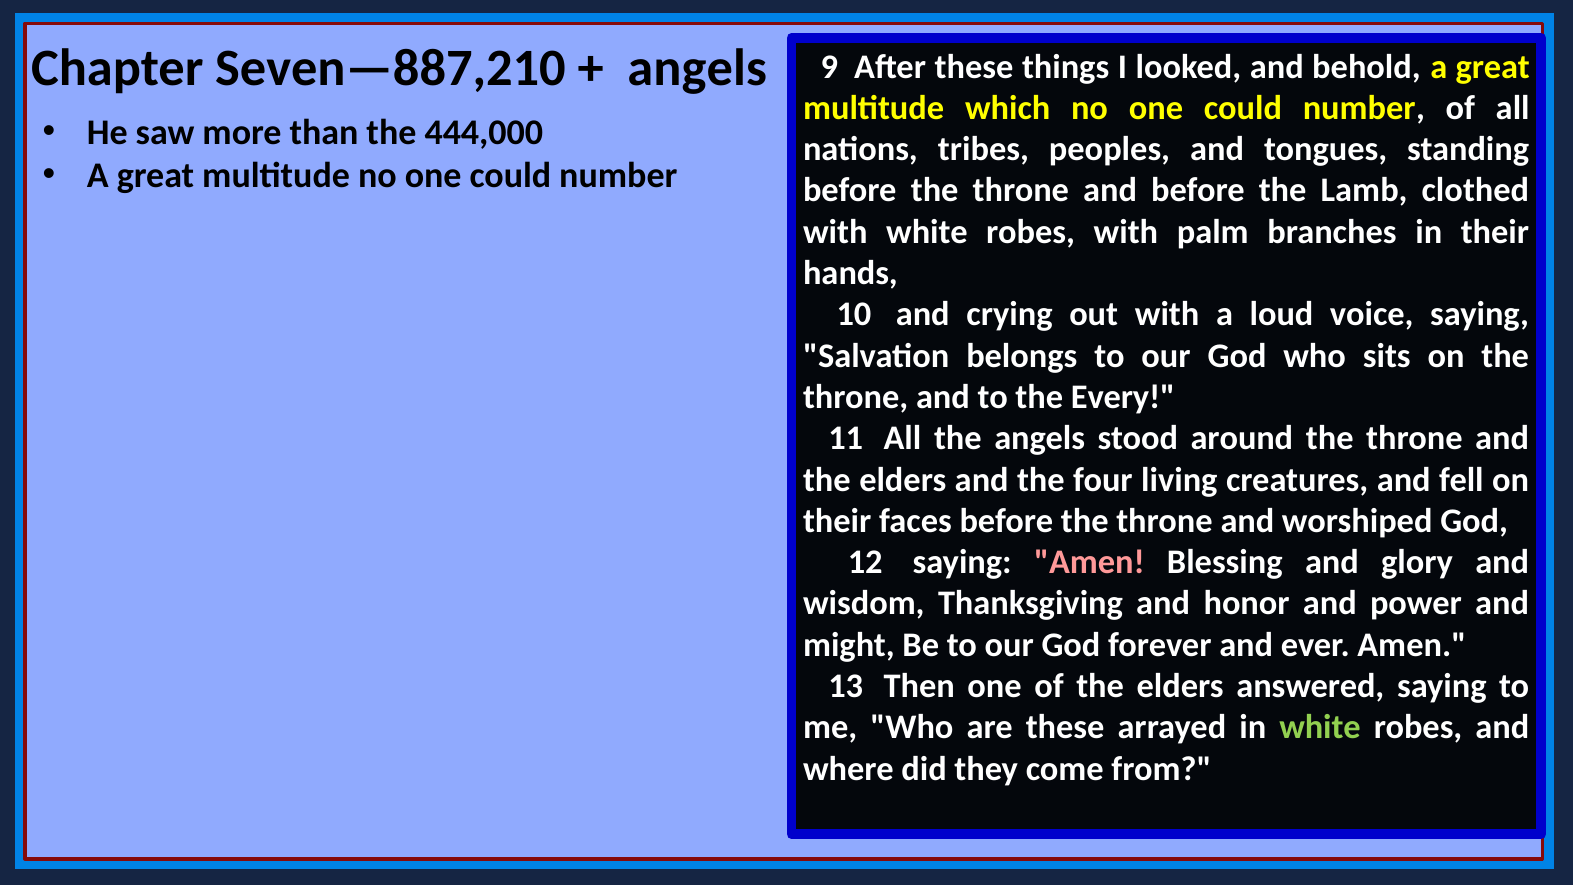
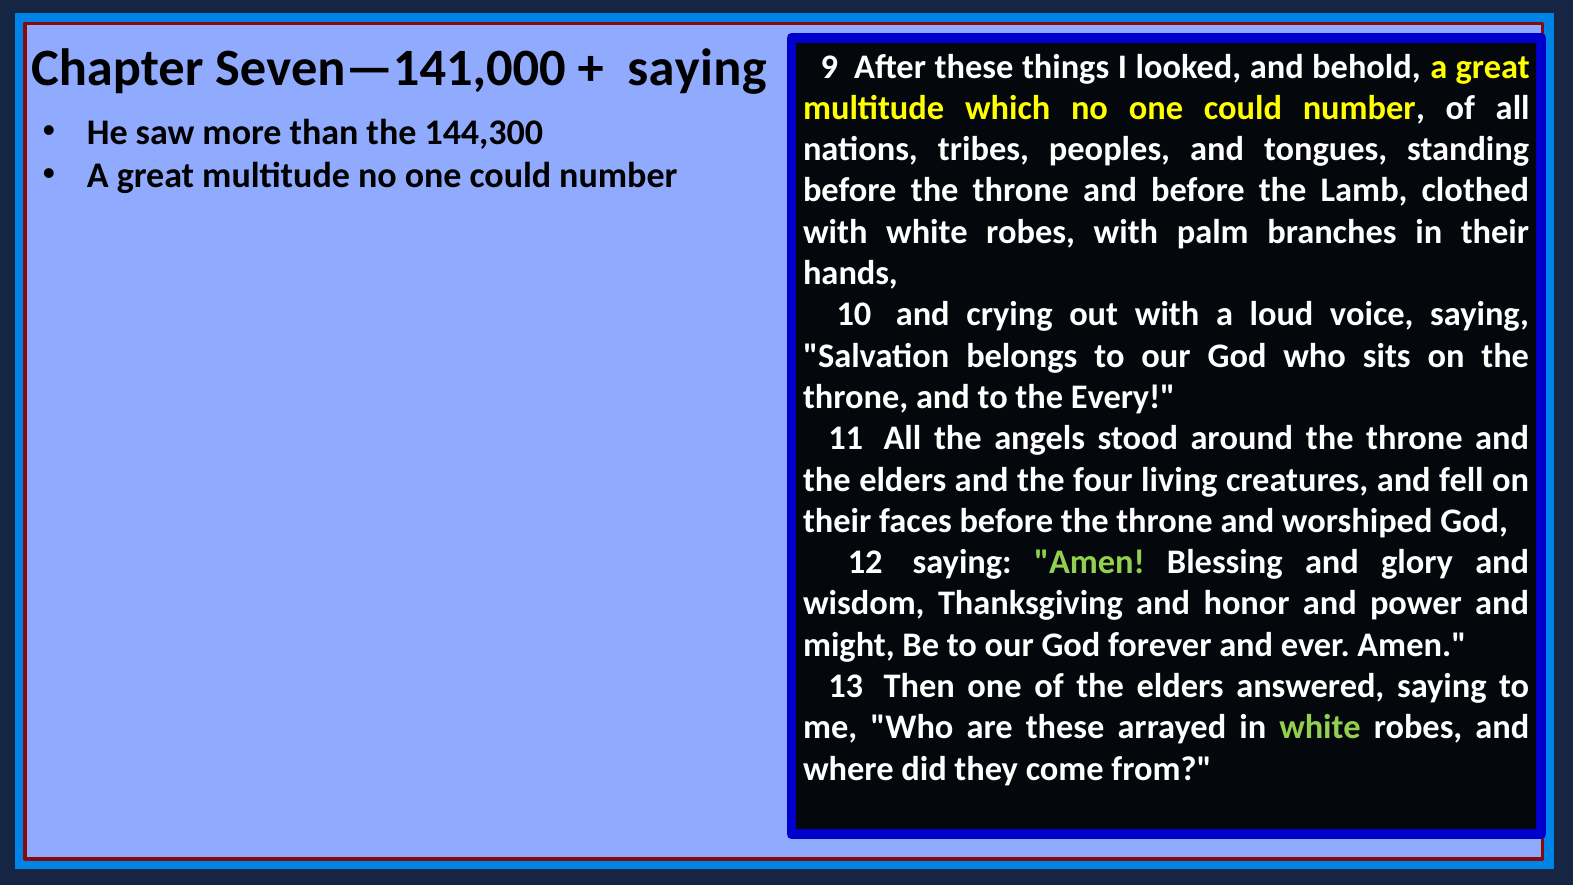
Seven—887,210: Seven—887,210 -> Seven—141,000 (390, 68)
angels: angels -> saying (697, 68)
444,000: 444,000 -> 144,300 (484, 132)
Amen colour: pink -> light green (1089, 562)
